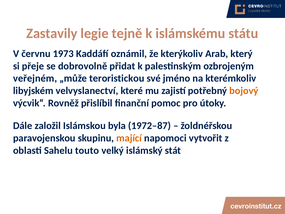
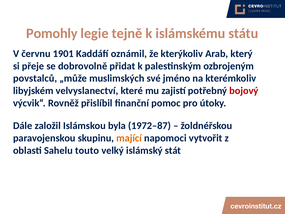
Zastavily: Zastavily -> Pomohly (52, 33)
1973: 1973 -> 1901 (63, 54)
veřejném: veřejném -> povstalců (35, 78)
teroristickou: teroristickou -> muslimských (117, 78)
bojový colour: orange -> red (244, 91)
